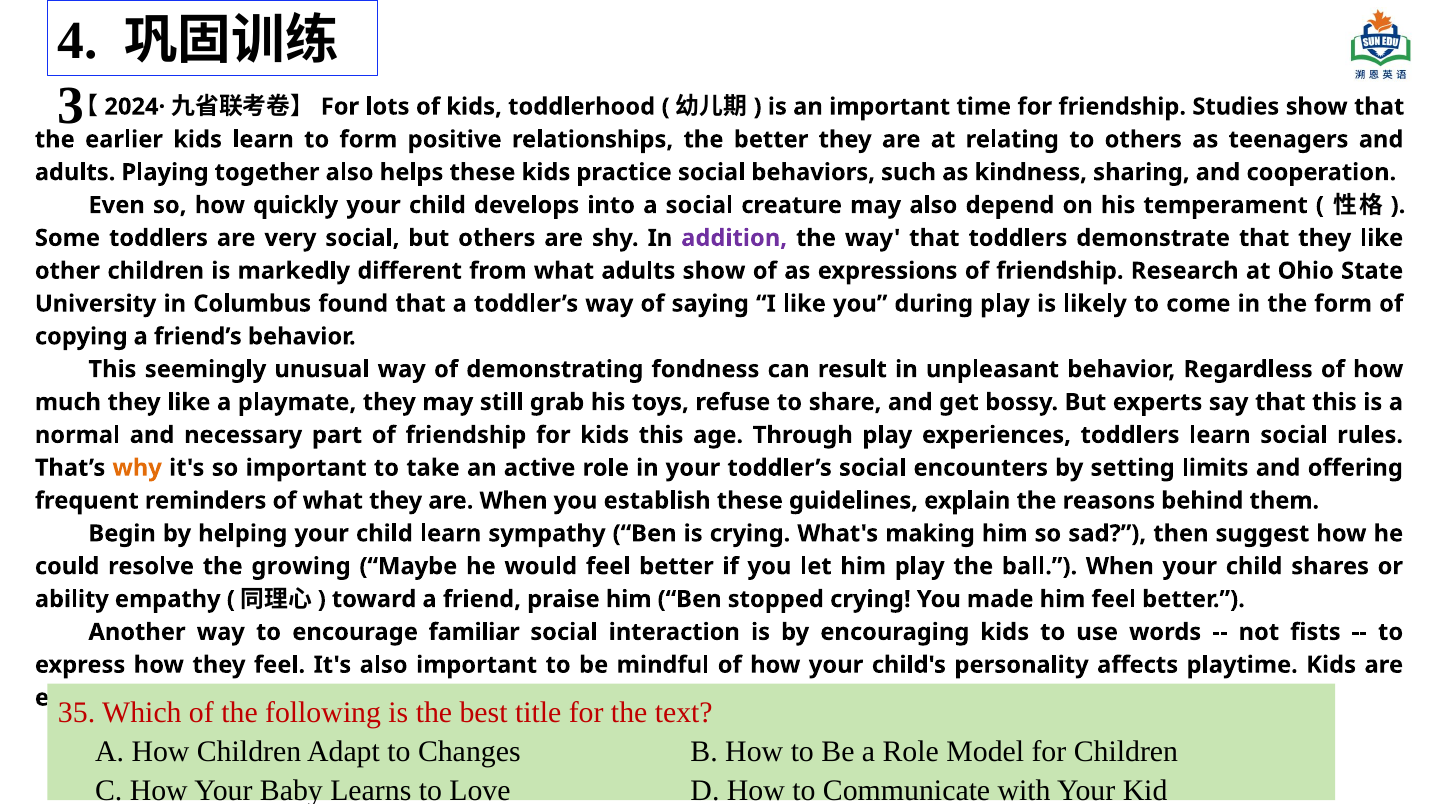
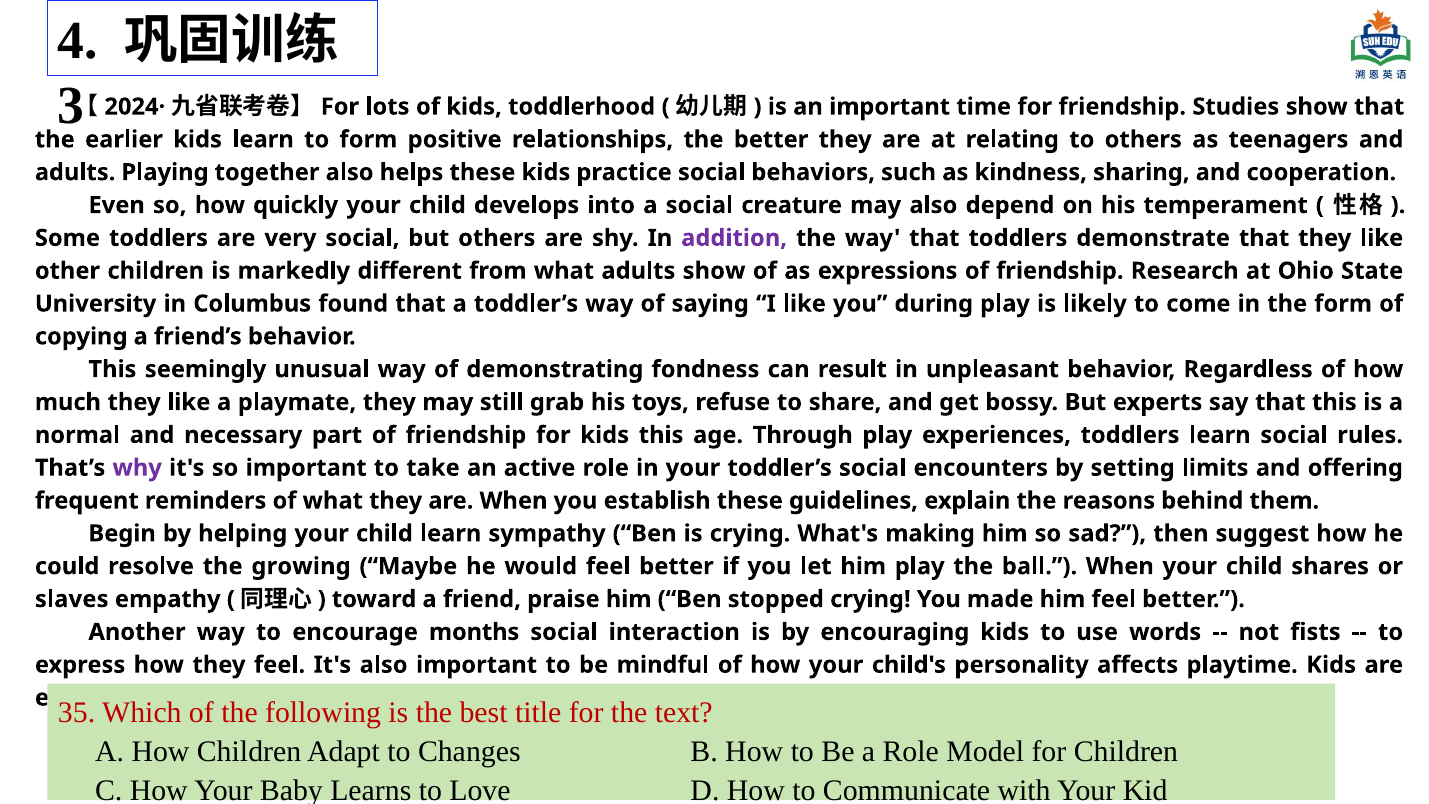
why colour: orange -> purple (137, 468)
ability: ability -> slaves (72, 599)
familiar: familiar -> months (474, 632)
